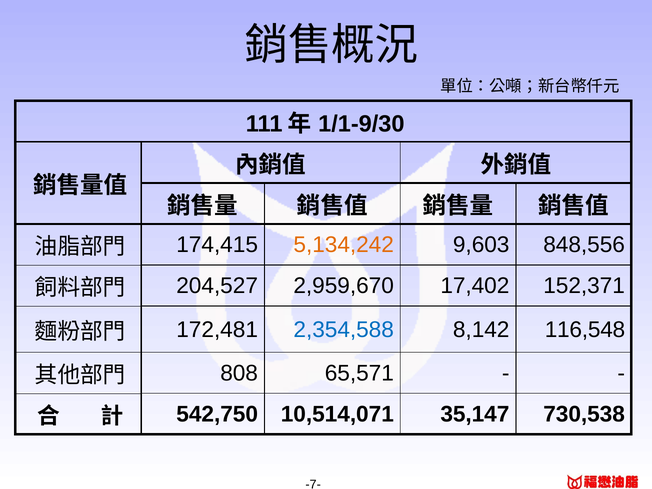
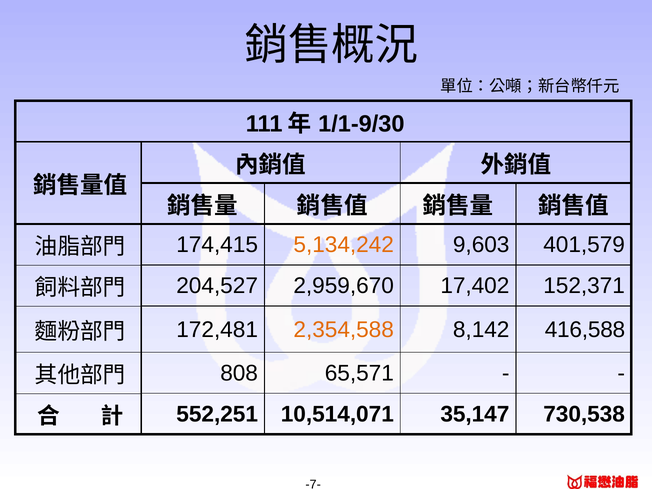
848,556: 848,556 -> 401,579 (584, 245)
2,354,588 colour: blue -> orange (344, 330)
116,548: 116,548 -> 416,588 (585, 330)
542,750: 542,750 -> 552,251 (217, 414)
